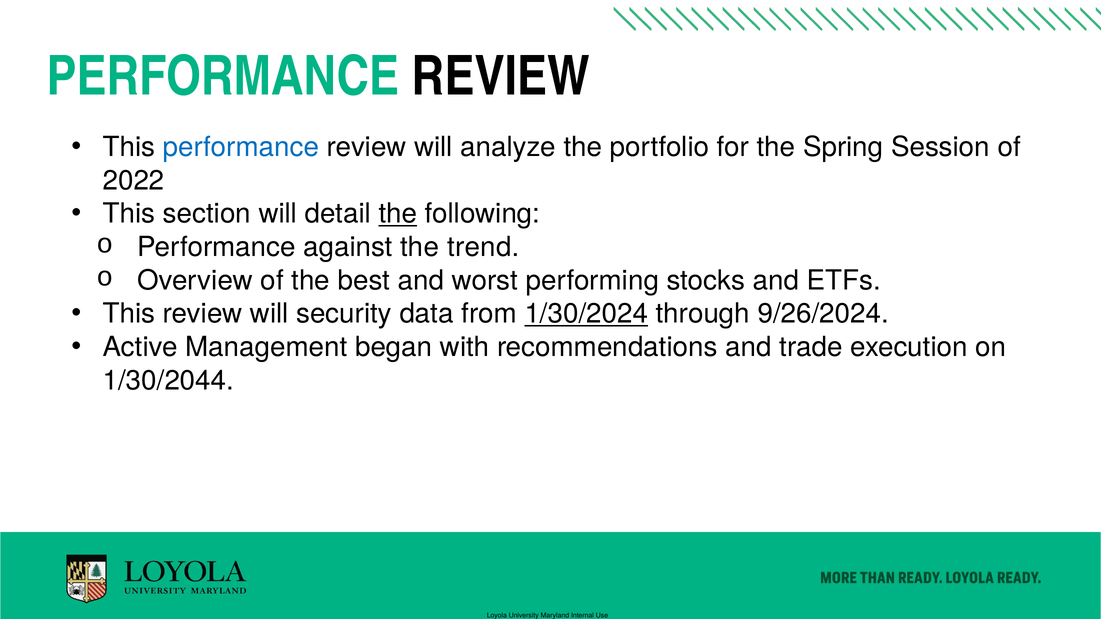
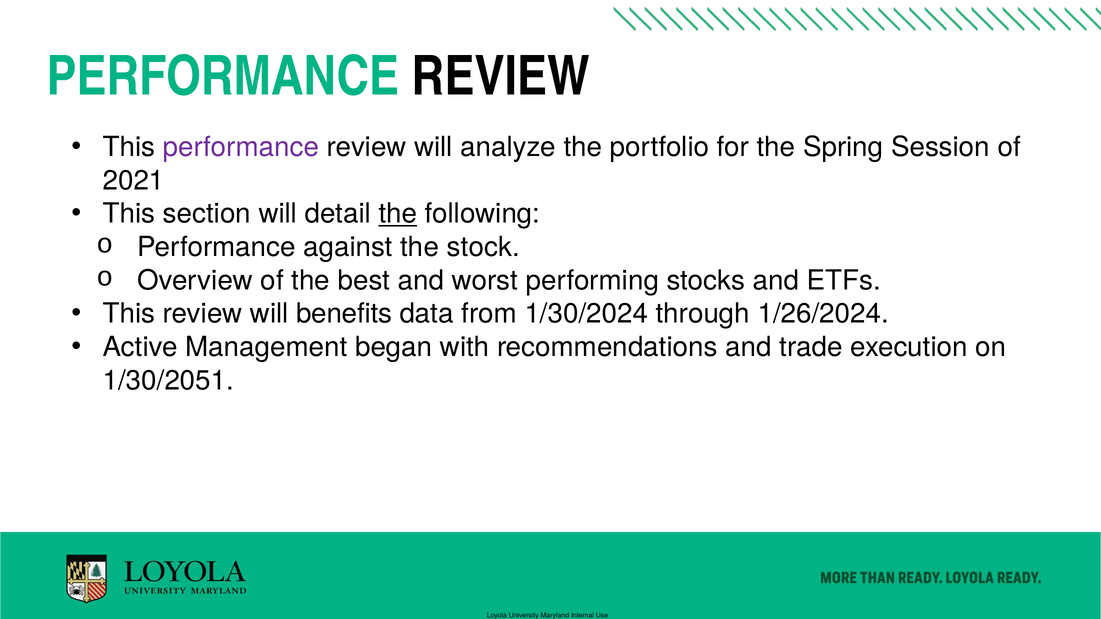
performance colour: blue -> purple (241, 147)
2022: 2022 -> 2021 (134, 180)
trend: trend -> stock (483, 247)
security: security -> benefits (344, 314)
1/30/2024 underline: present -> none (586, 314)
9/26/2024: 9/26/2024 -> 1/26/2024 (823, 314)
1/30/2044: 1/30/2044 -> 1/30/2051 (168, 381)
